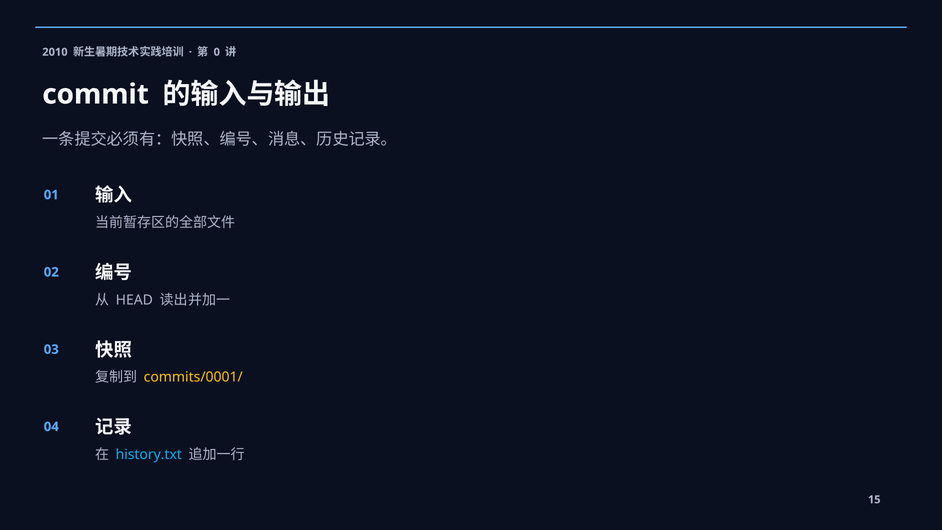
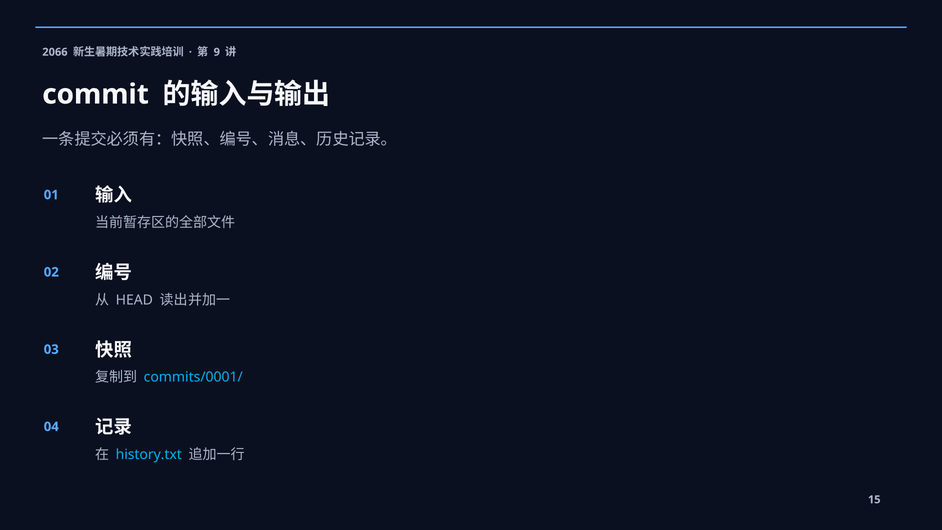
2010: 2010 -> 2066 (55, 52)
0: 0 -> 9 (217, 52)
commits/0001/ colour: yellow -> light blue (193, 377)
